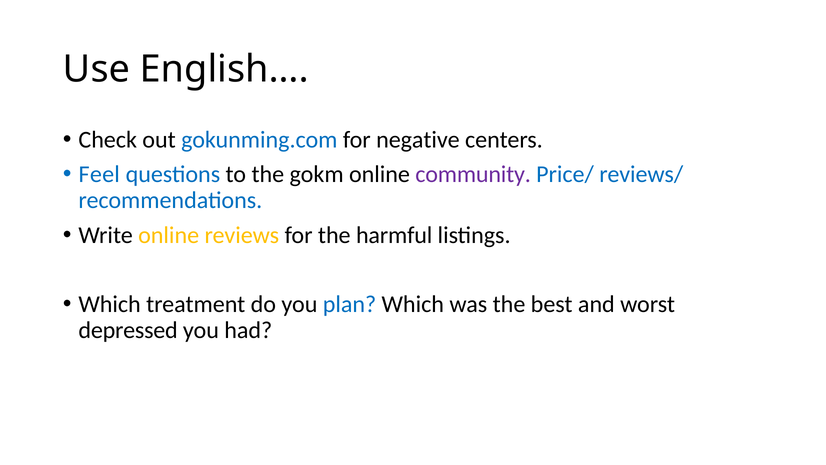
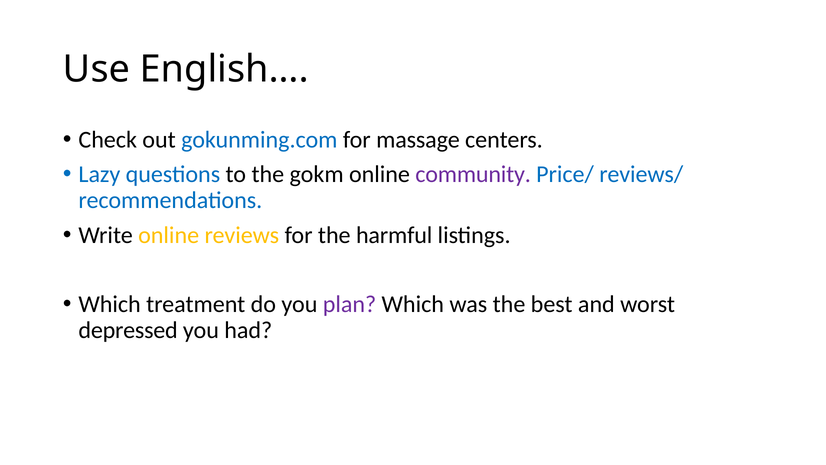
negative: negative -> massage (418, 140)
Feel: Feel -> Lazy (99, 174)
plan colour: blue -> purple (350, 304)
